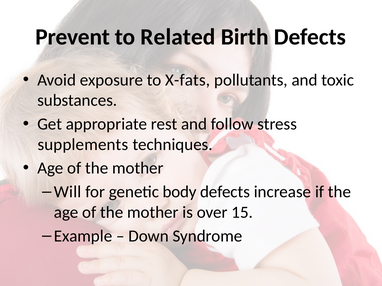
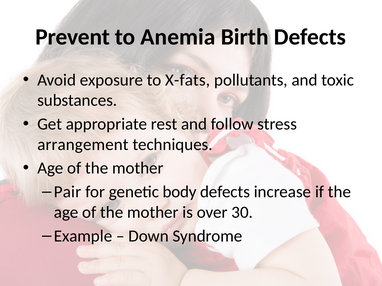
Related: Related -> Anemia (178, 37)
supplements: supplements -> arrangement (83, 145)
Will: Will -> Pair (68, 192)
15: 15 -> 30 (242, 213)
